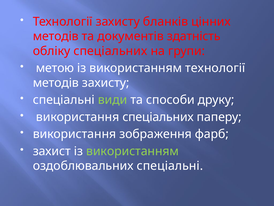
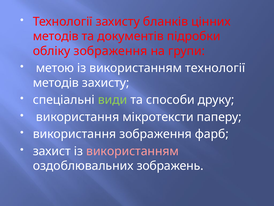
здатність: здатність -> підробки (194, 36)
обліку спеціальних: спеціальних -> зображення (110, 51)
використання спеціальних: спеціальних -> мікротексти (158, 117)
використанням colour: light green -> pink (133, 151)
оздоблювальних спеціальні: спеціальні -> зображень (170, 165)
